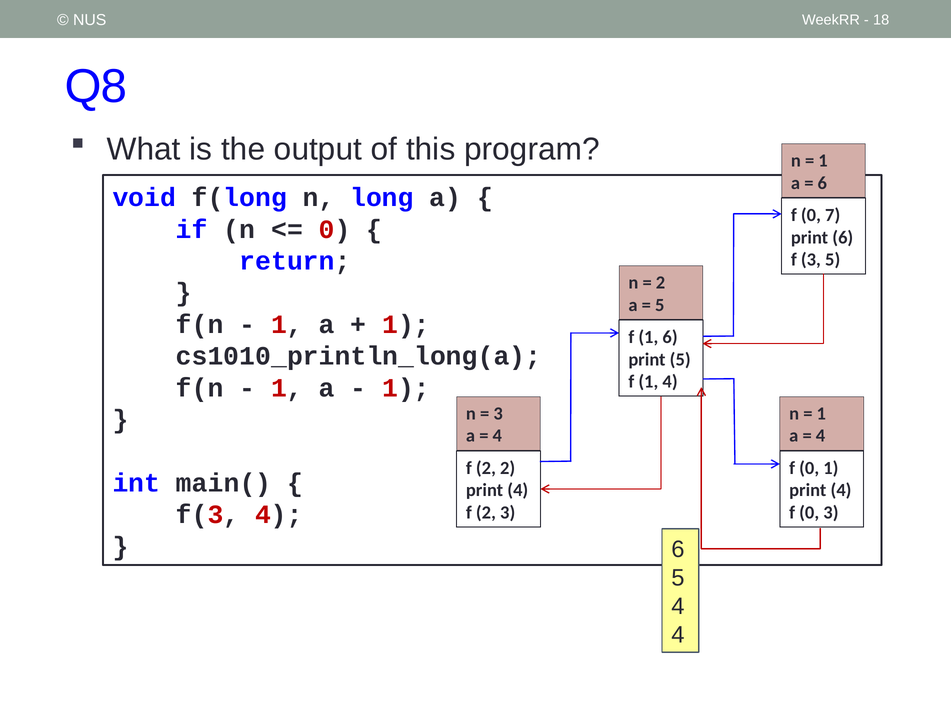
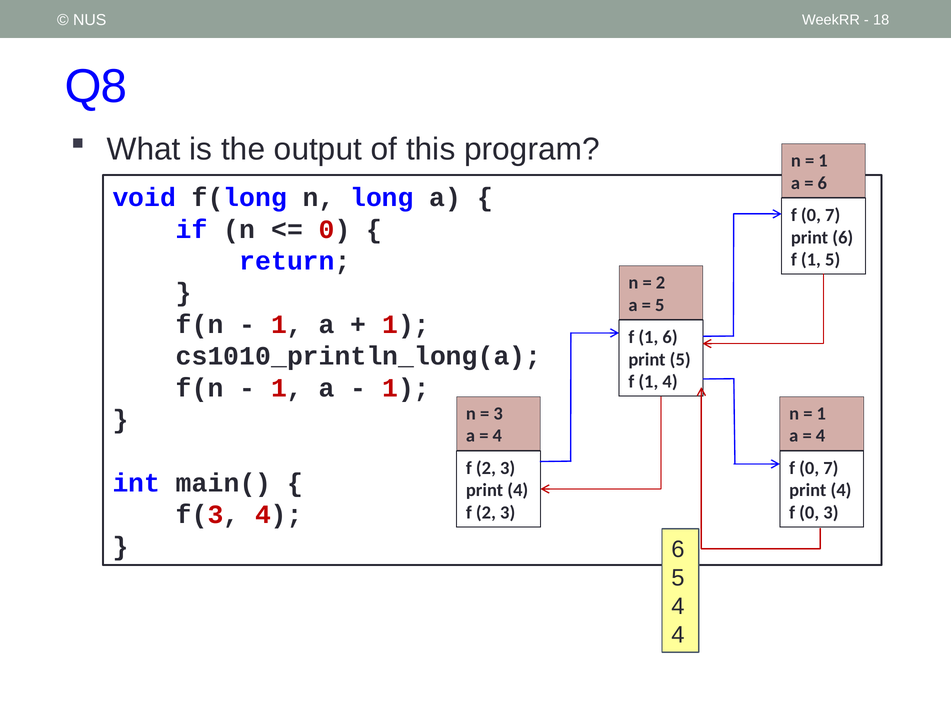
3: 3 -> 1 (811, 260)
2: 2 -> 3 (508, 468)
1: 1 -> 7 (831, 468)
